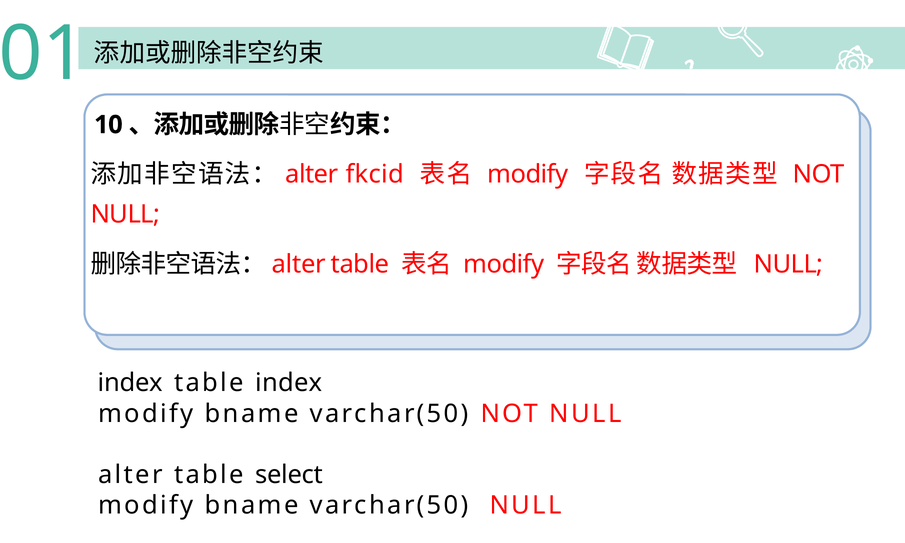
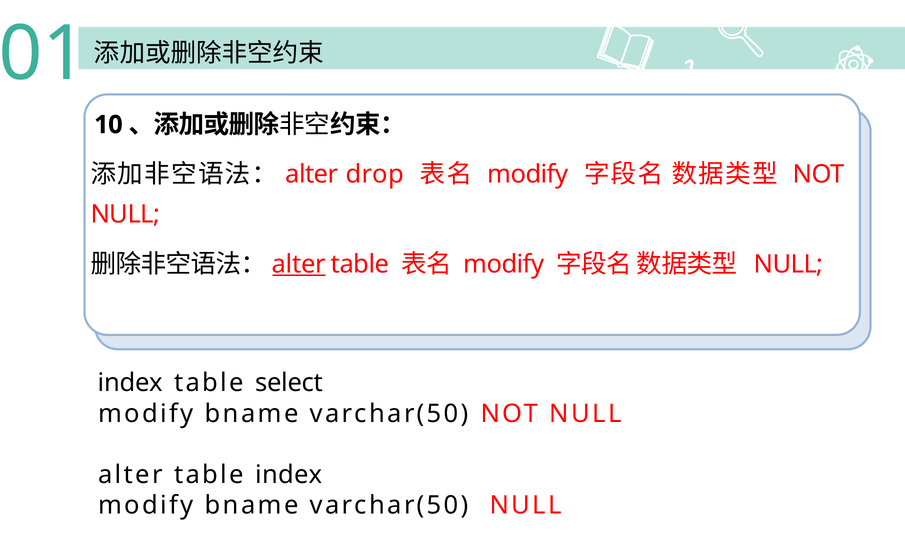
fkcid: fkcid -> drop (375, 175)
alter underline: none -> present (299, 264)
table index: index -> select (289, 383)
table select: select -> index (289, 475)
